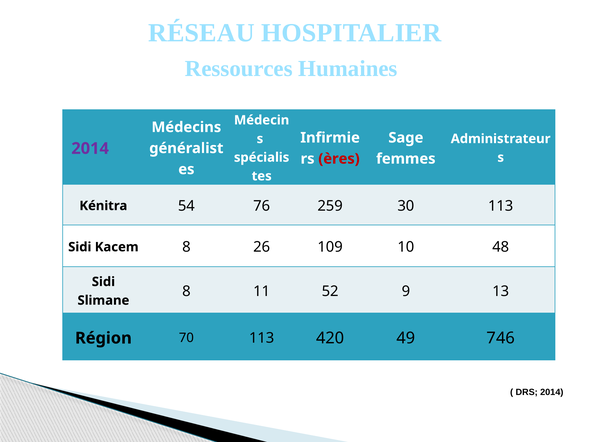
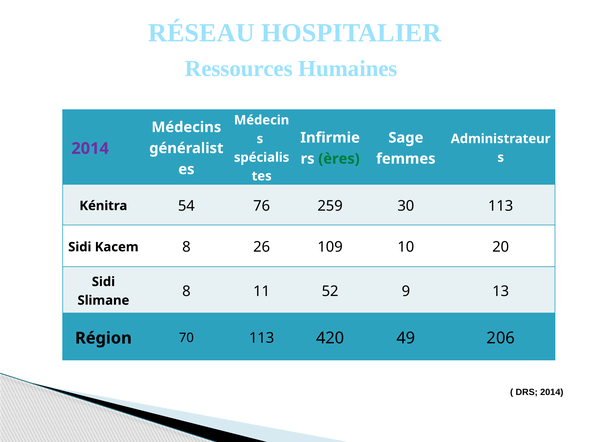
ères colour: red -> green (339, 159)
48: 48 -> 20 (501, 247)
746: 746 -> 206 (501, 338)
